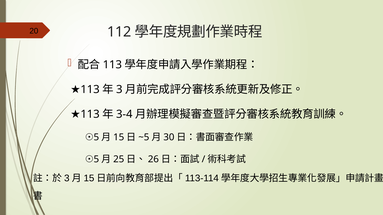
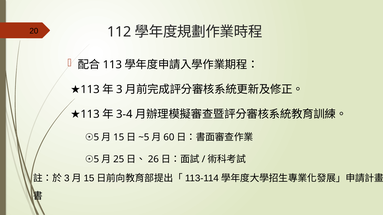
30: 30 -> 60 (169, 137)
